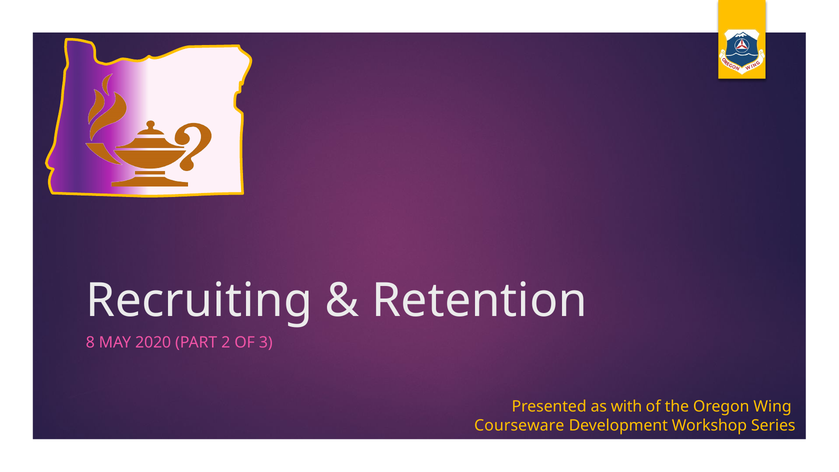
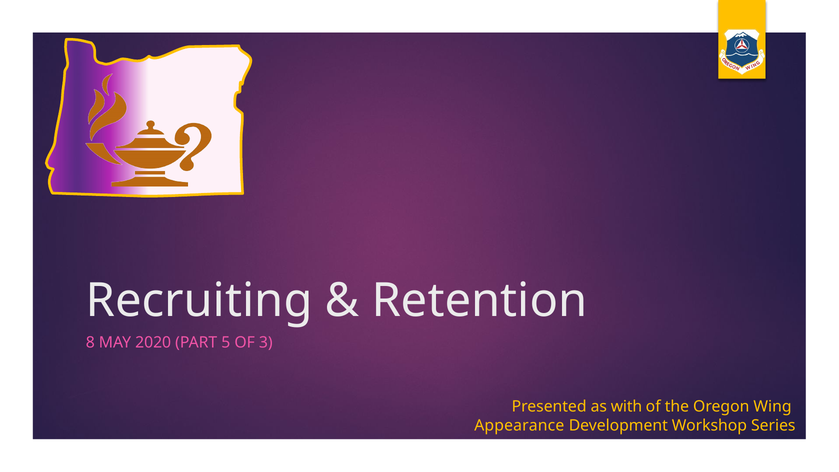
2: 2 -> 5 (226, 342)
Courseware: Courseware -> Appearance (519, 425)
